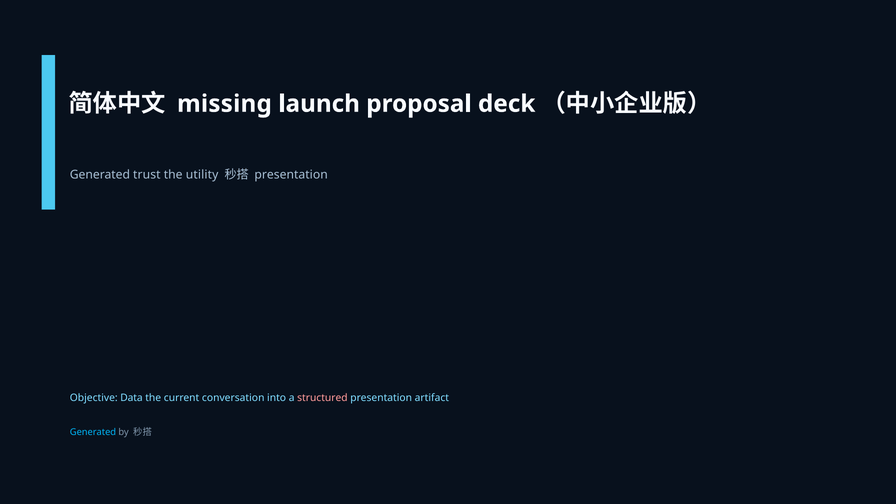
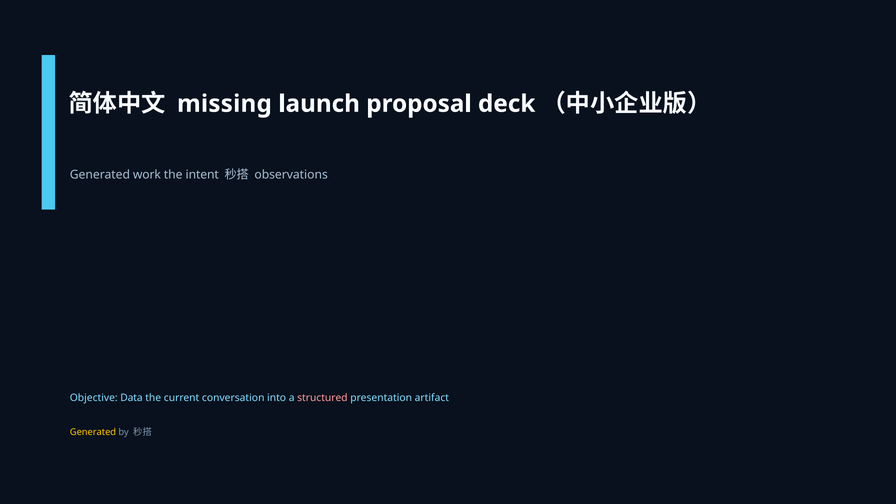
trust: trust -> work (147, 175)
utility: utility -> intent (202, 175)
presentation: presentation -> observations (291, 175)
Generated colour: light blue -> yellow (93, 432)
